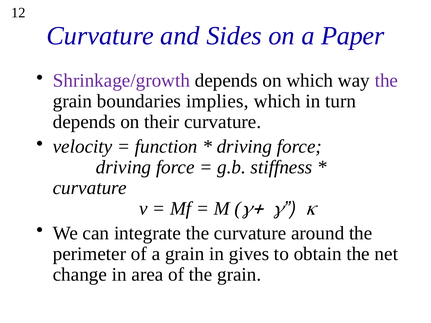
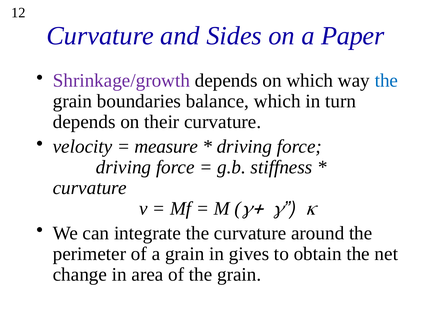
the colour: purple -> blue (386, 81)
implies: implies -> balance (217, 101)
function: function -> measure (166, 147)
